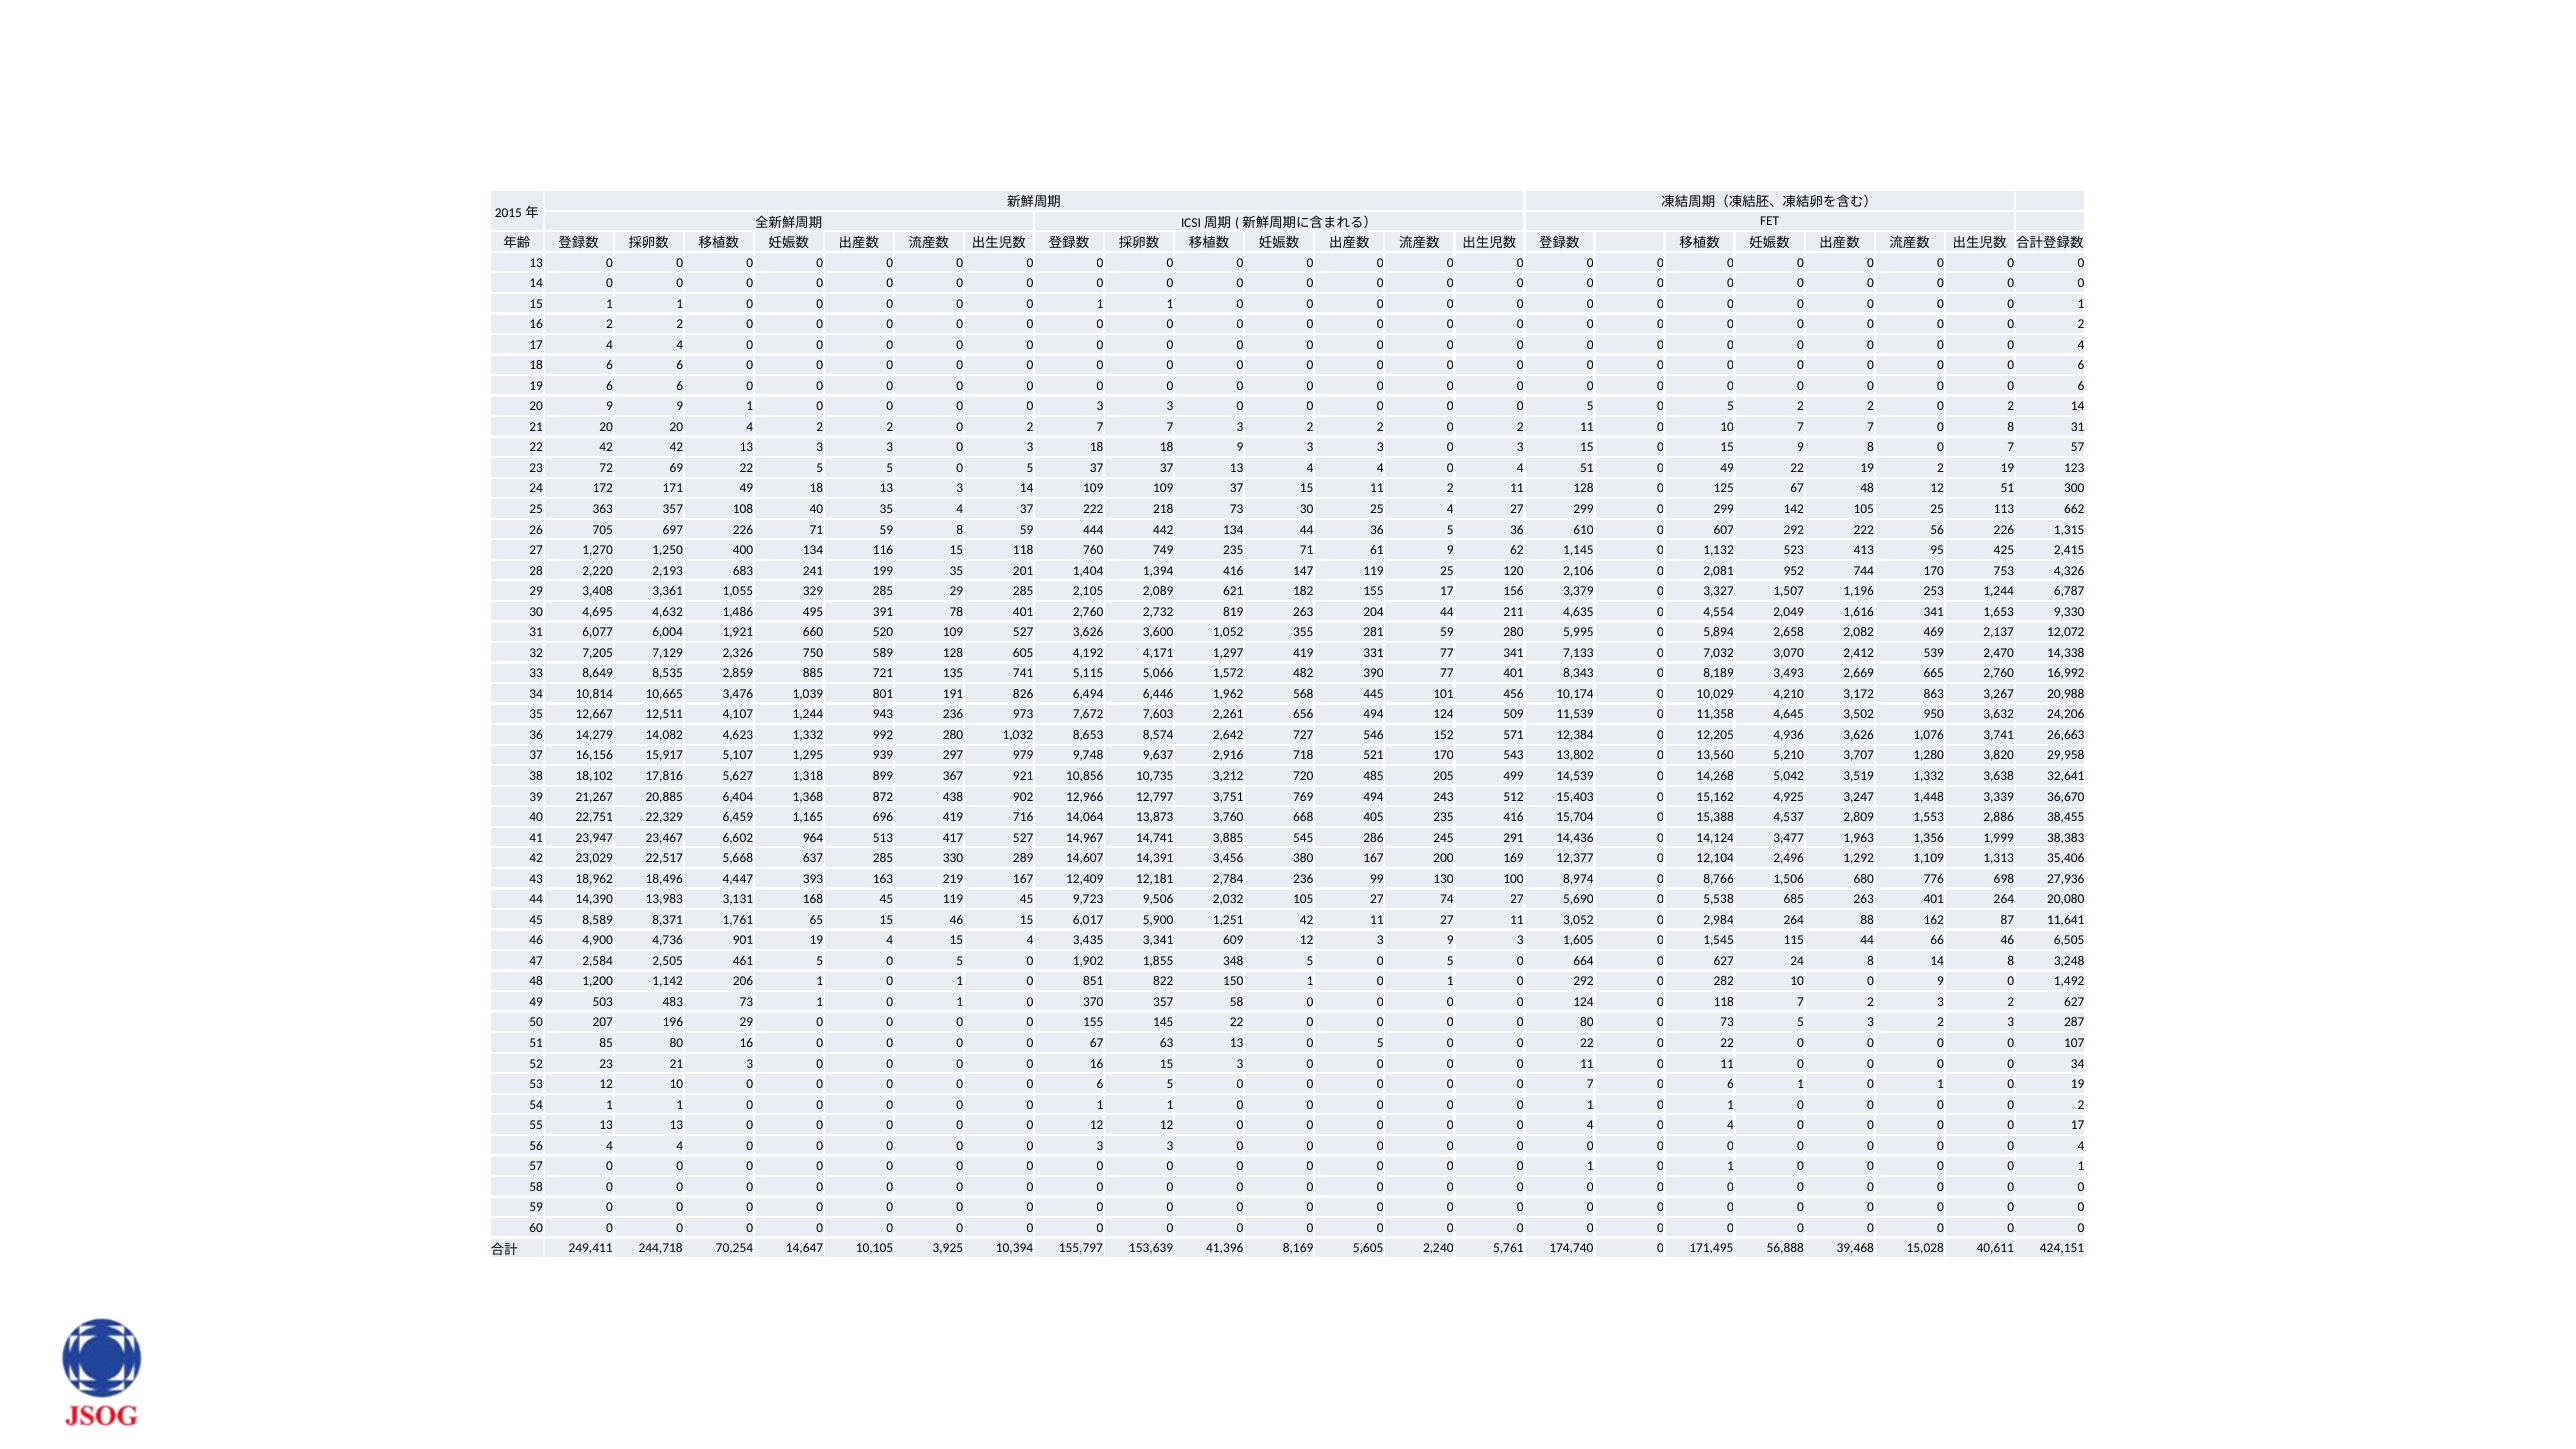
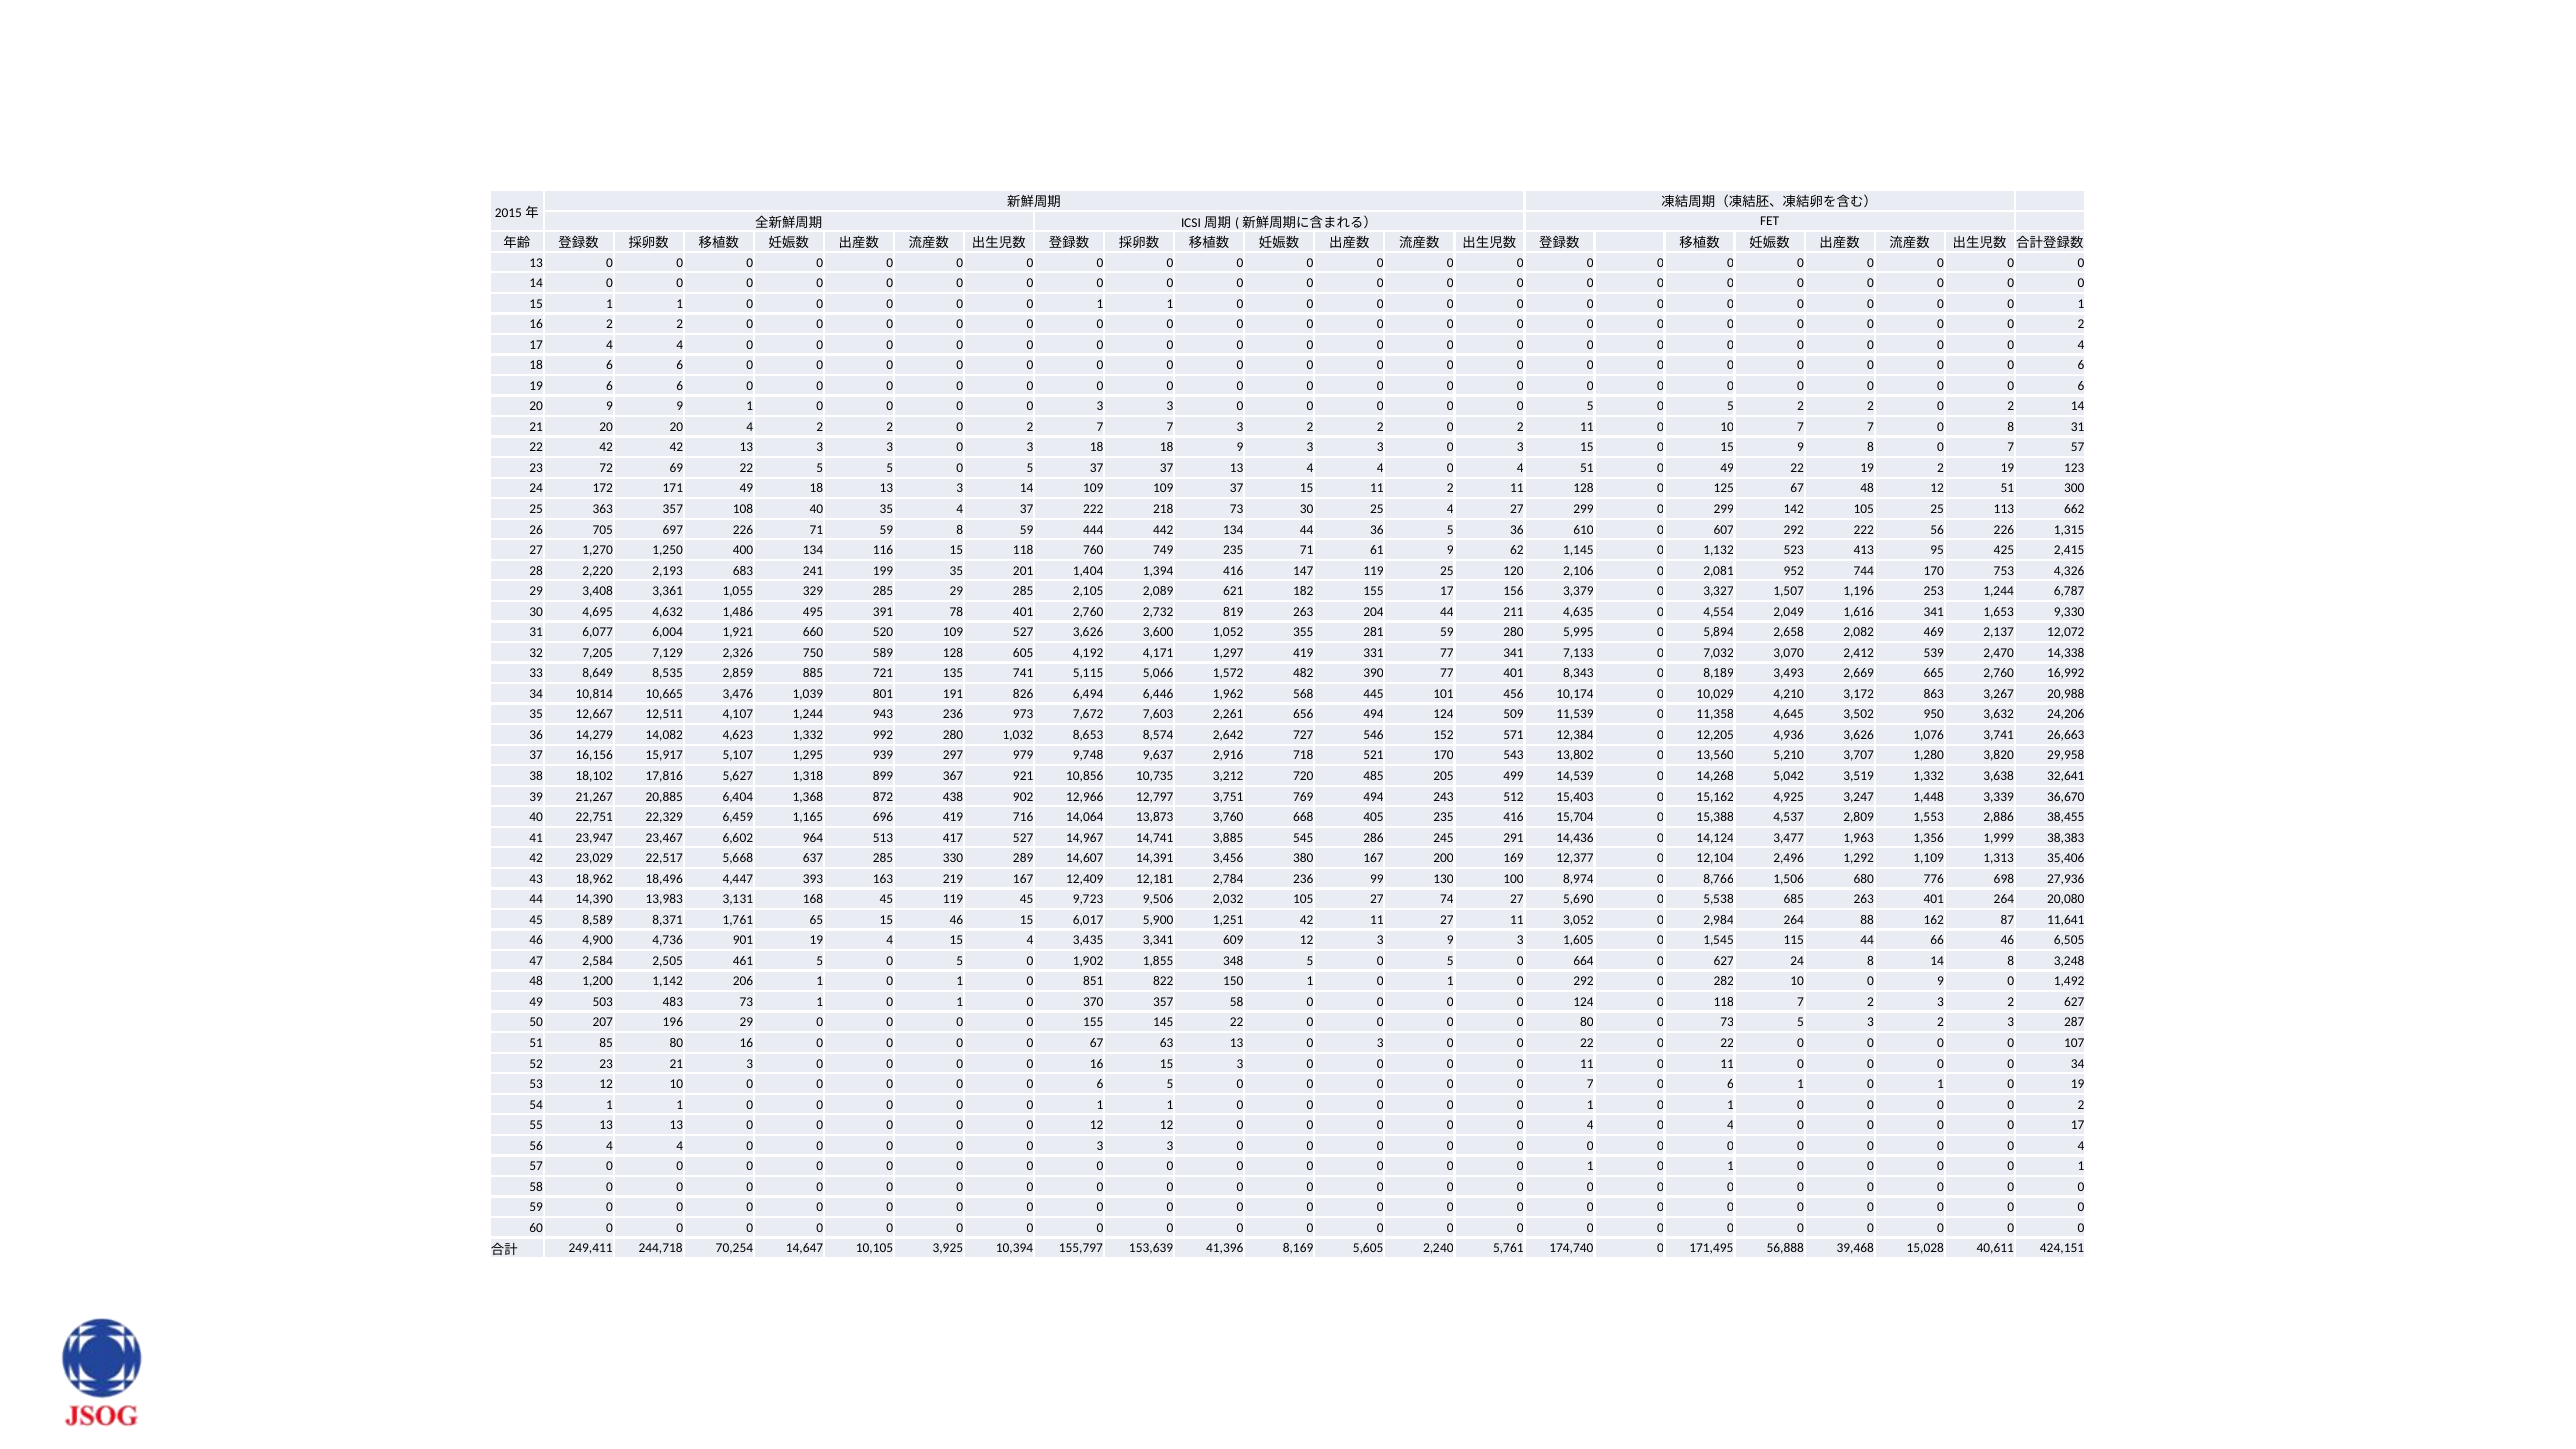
13 0 5: 5 -> 3 (1380, 1043)
